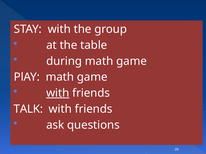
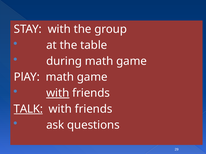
TALK underline: none -> present (28, 109)
